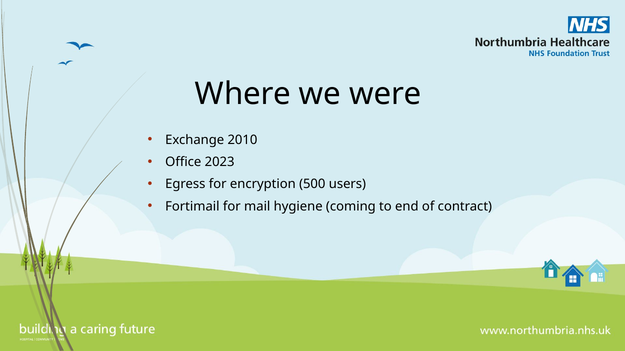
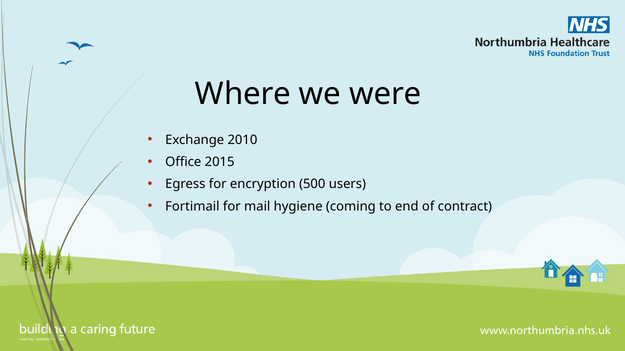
2023: 2023 -> 2015 (220, 162)
